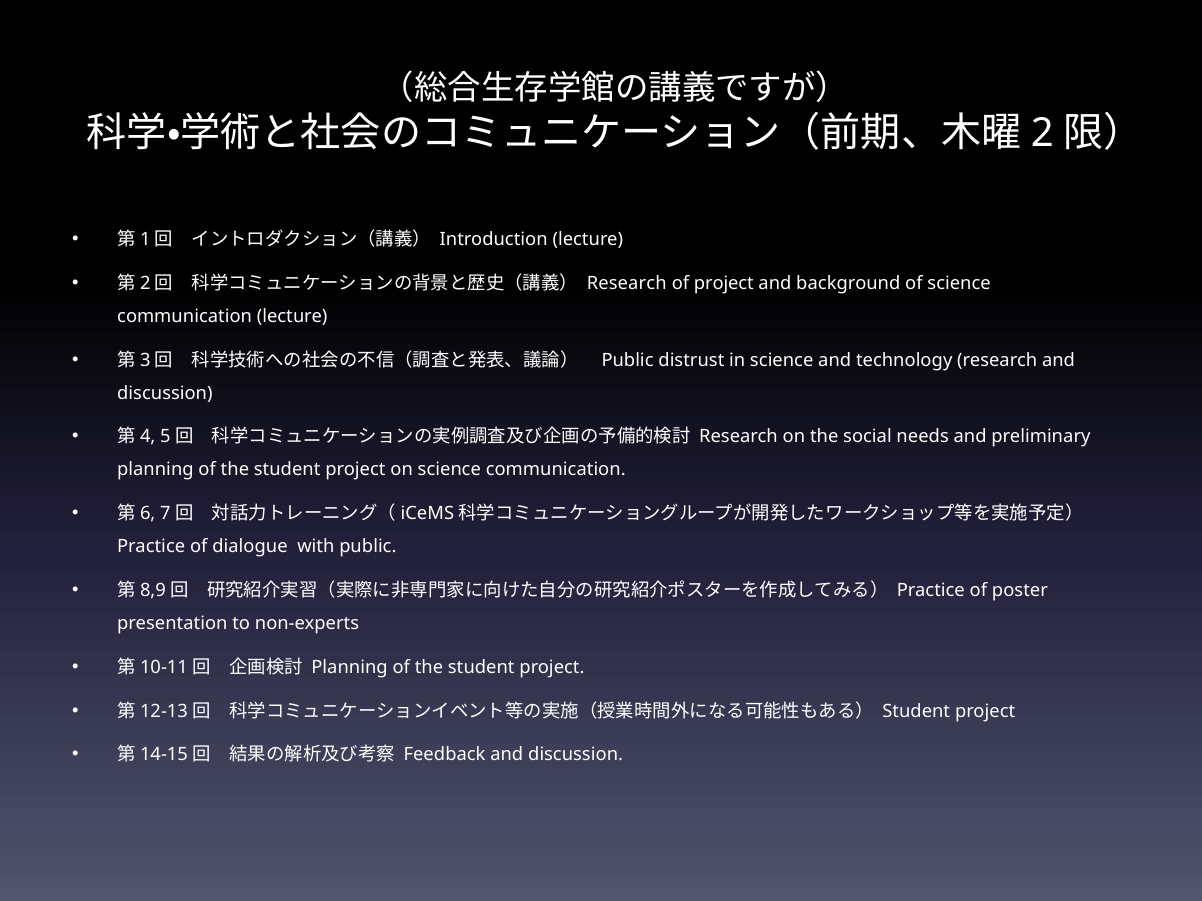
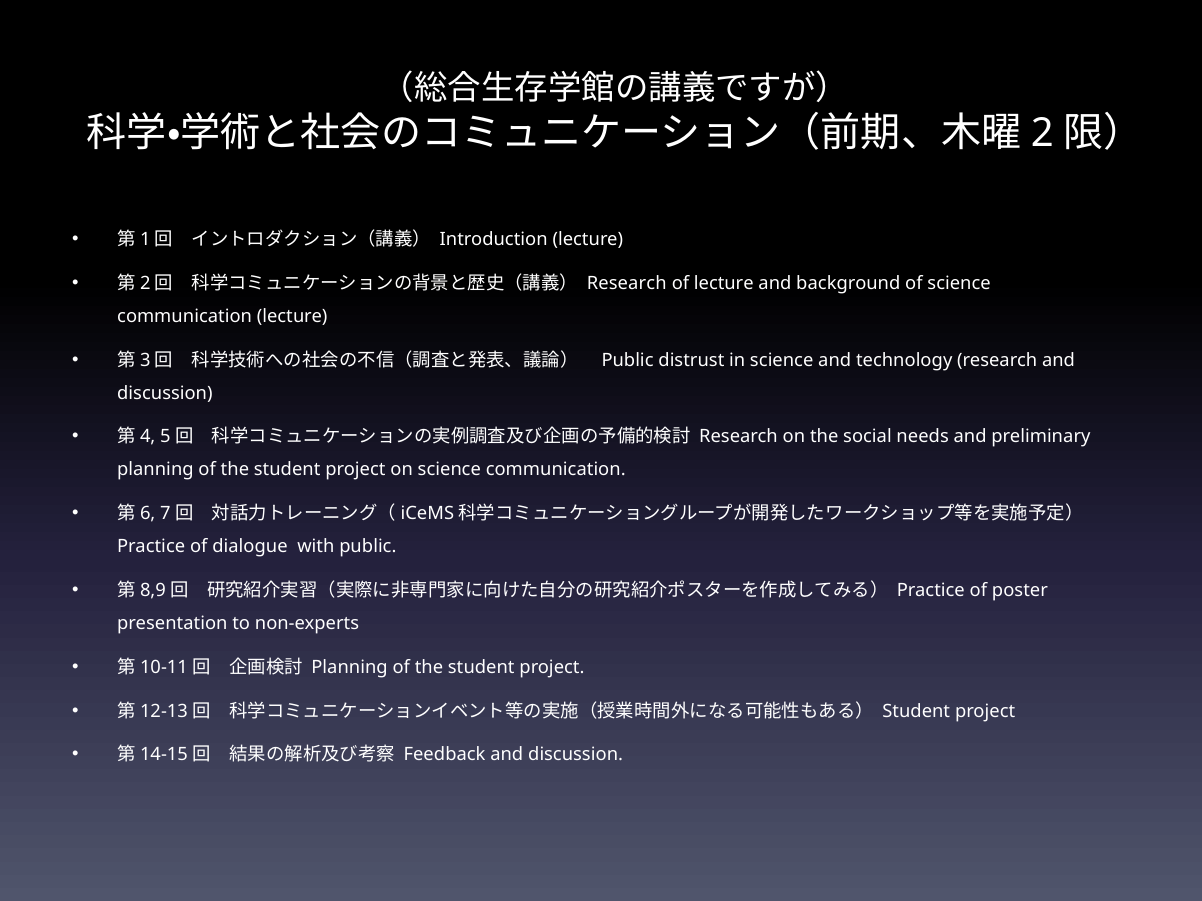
of project: project -> lecture (724, 283)
